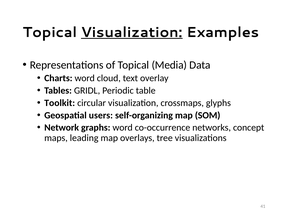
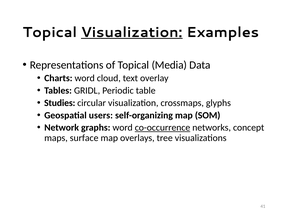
Toolkit: Toolkit -> Studies (60, 103)
co-occurrence underline: none -> present (162, 128)
leading: leading -> surface (84, 138)
